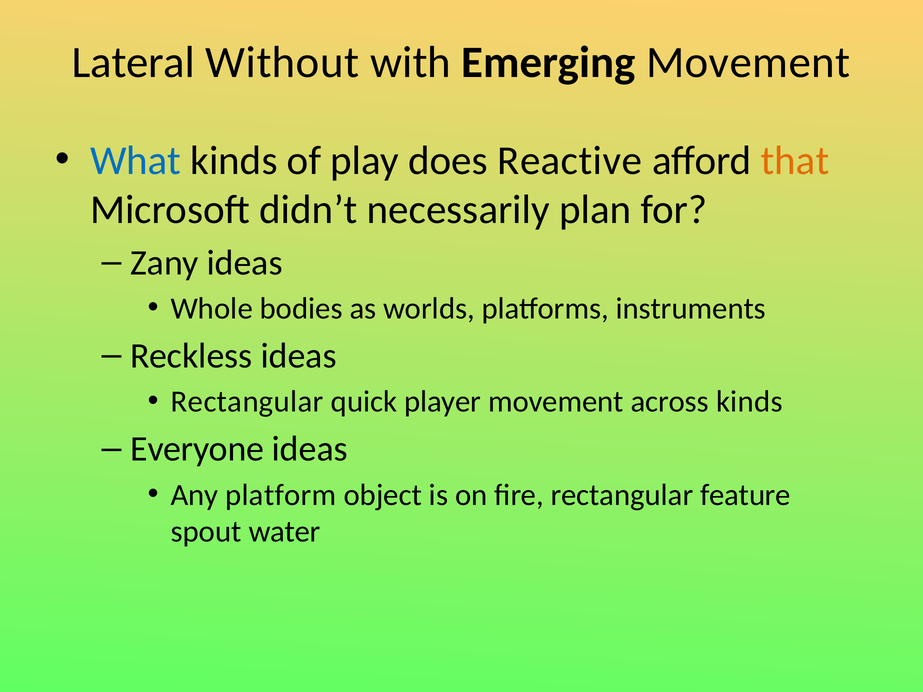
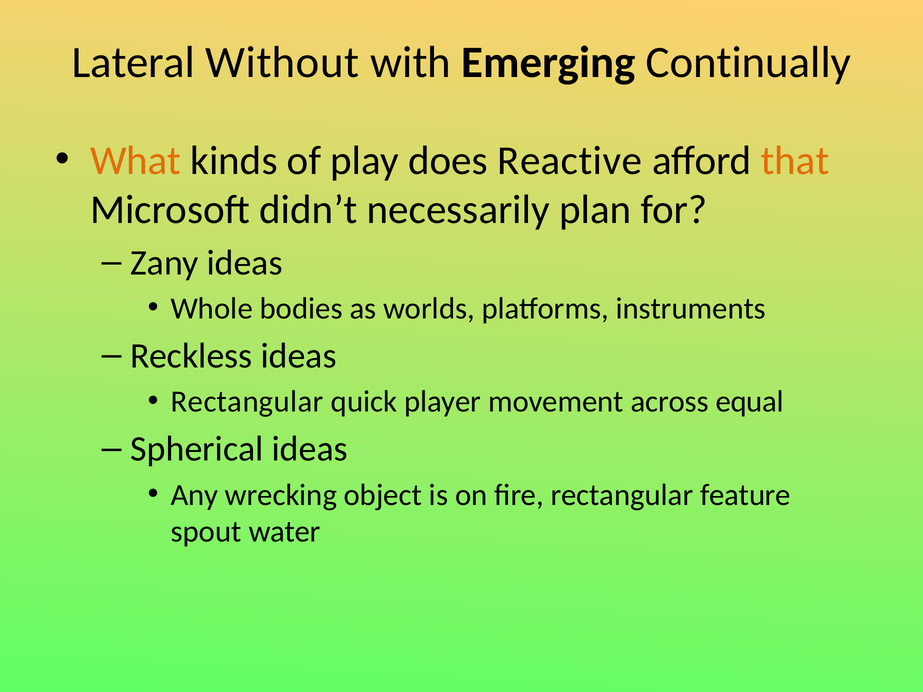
Emerging Movement: Movement -> Continually (748, 62)
What colour: blue -> orange (136, 161)
across kinds: kinds -> equal (750, 402)
Everyone: Everyone -> Spherical (197, 449)
platform: platform -> wrecking (281, 495)
